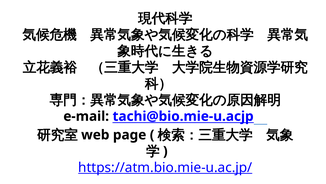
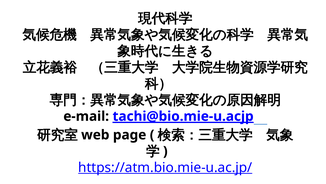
tachi@bio.mie-u.acjp underline: none -> present (183, 116)
